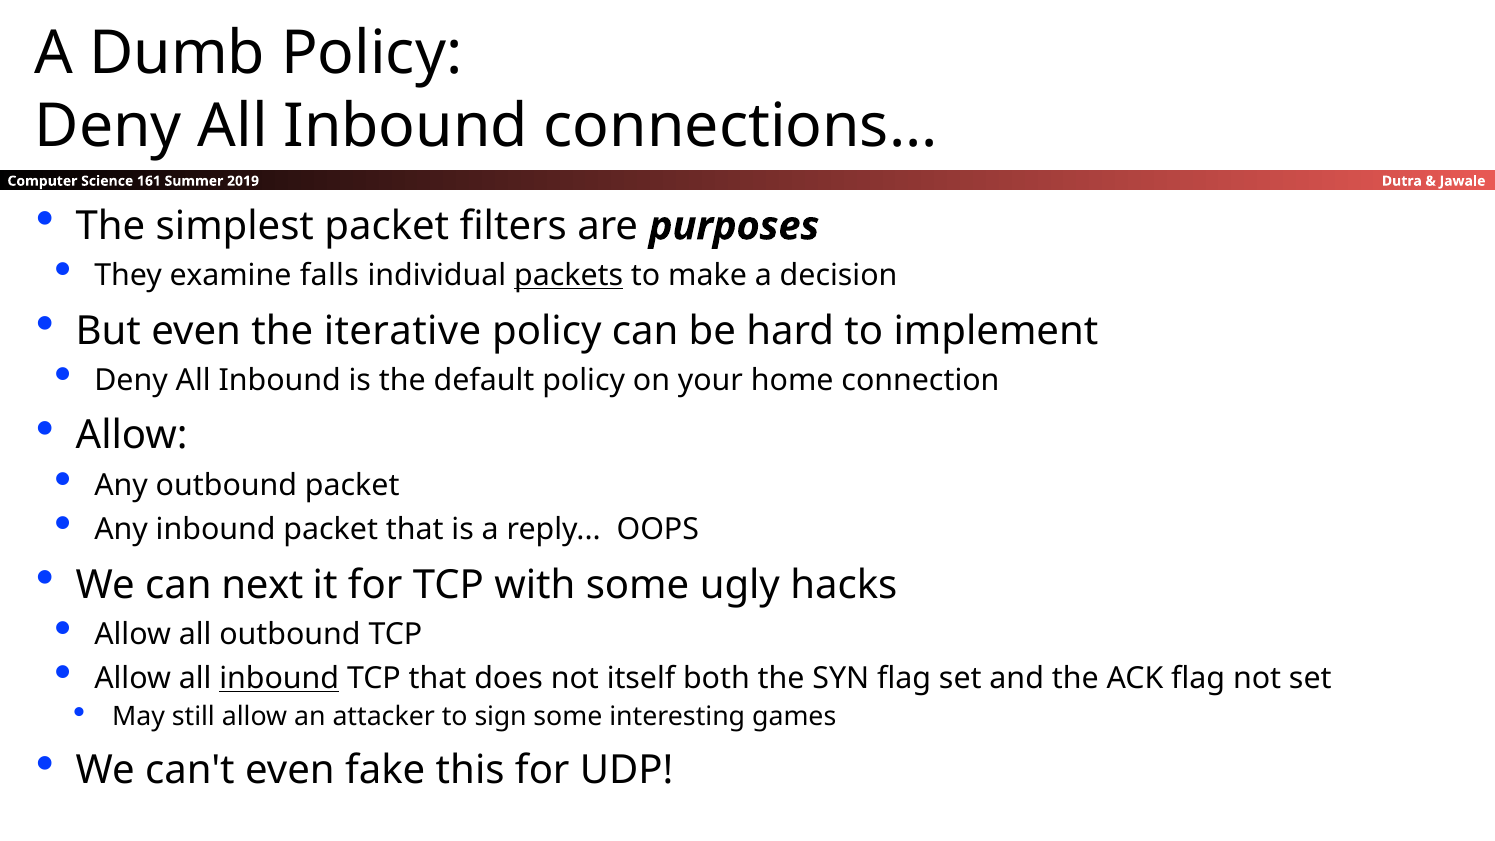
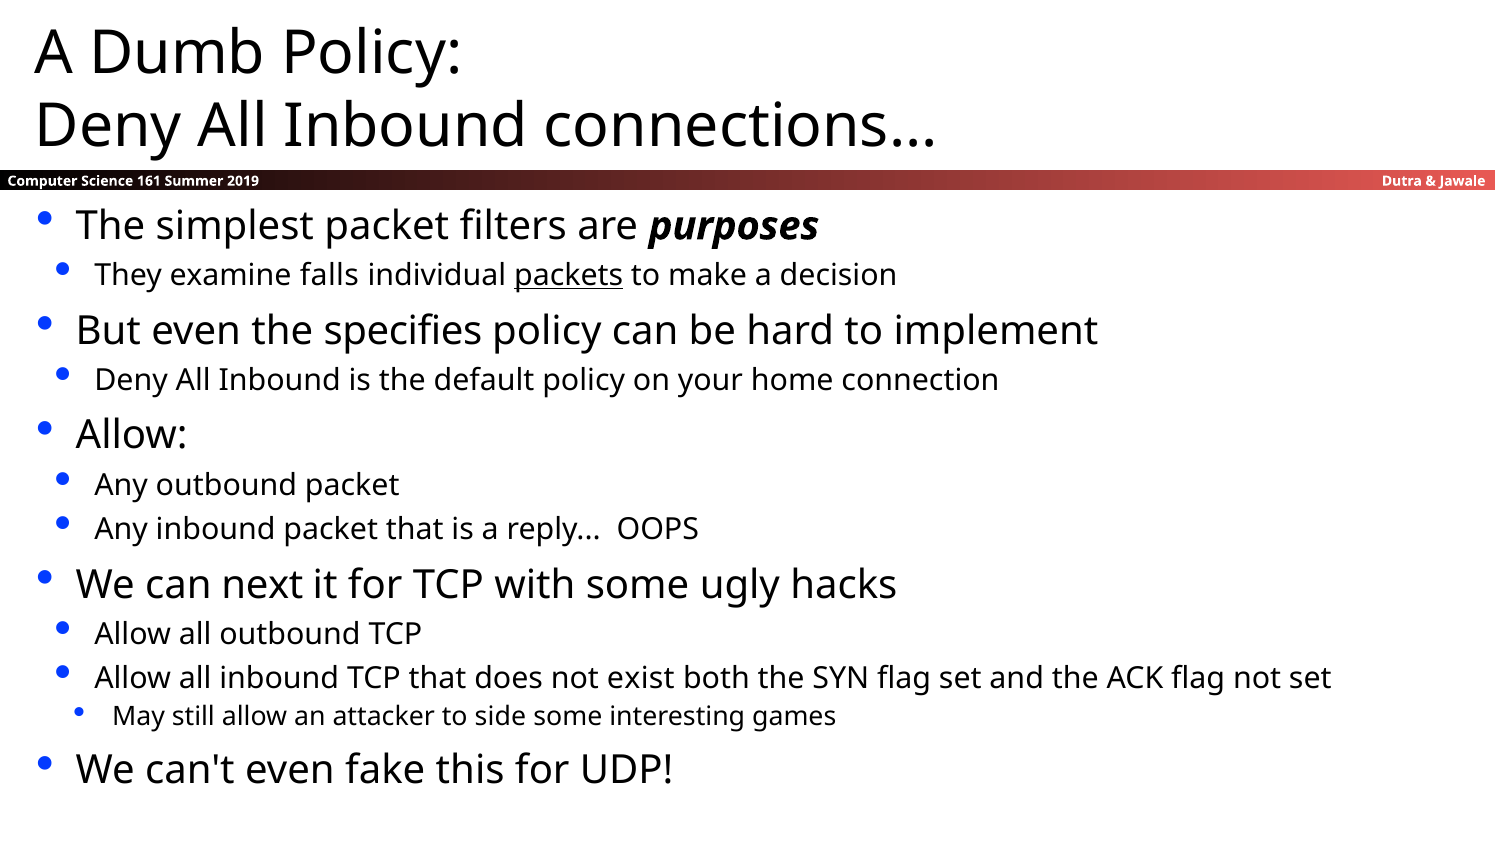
iterative: iterative -> specifies (403, 331)
inbound underline: present -> none (279, 678)
itself: itself -> exist (641, 678)
sign: sign -> side (500, 717)
